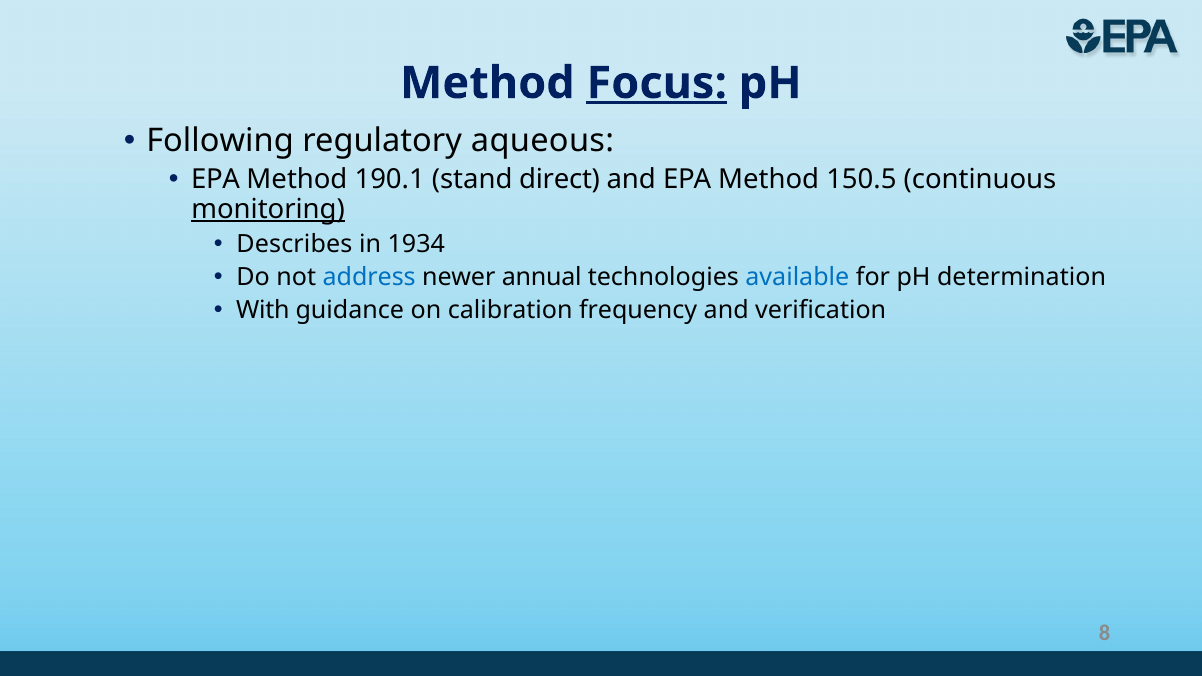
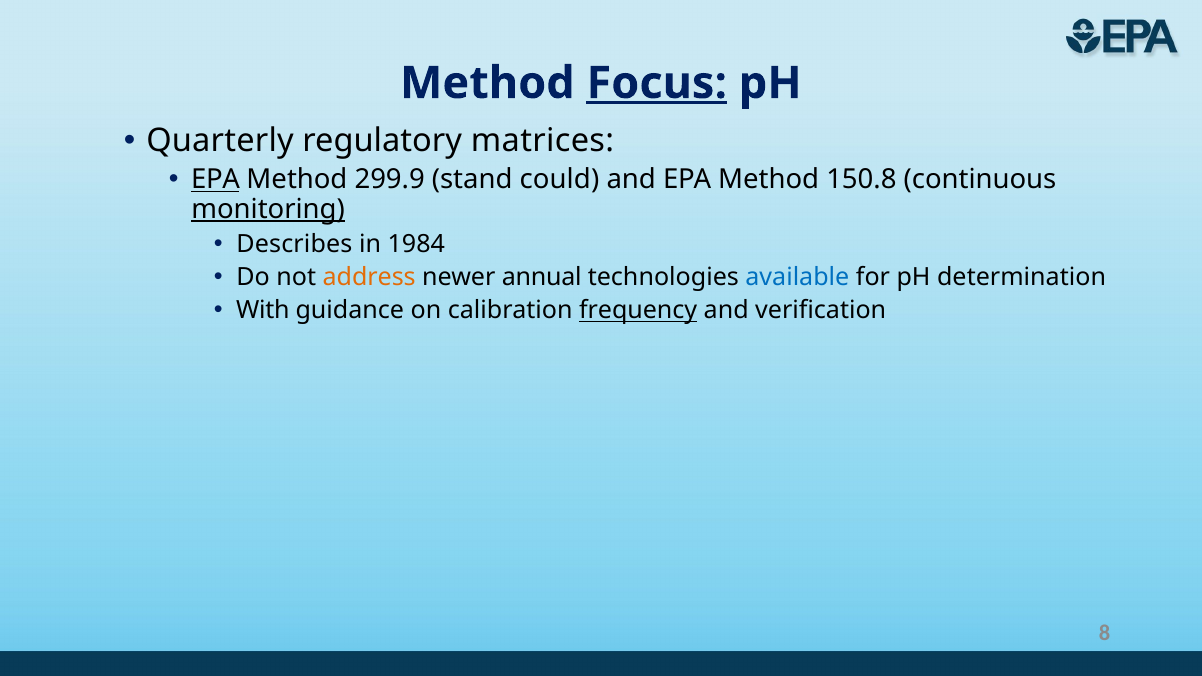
Following: Following -> Quarterly (220, 141)
aqueous: aqueous -> matrices (543, 141)
EPA underline: none -> present (216, 180)
190.1: 190.1 -> 299.9 (390, 180)
direct: direct -> could (559, 180)
150.5: 150.5 -> 150.8 (861, 180)
1934: 1934 -> 1984 (416, 244)
address colour: blue -> orange (369, 277)
frequency underline: none -> present (638, 311)
